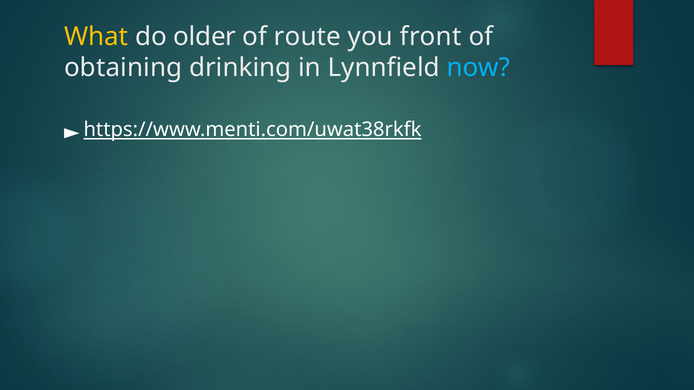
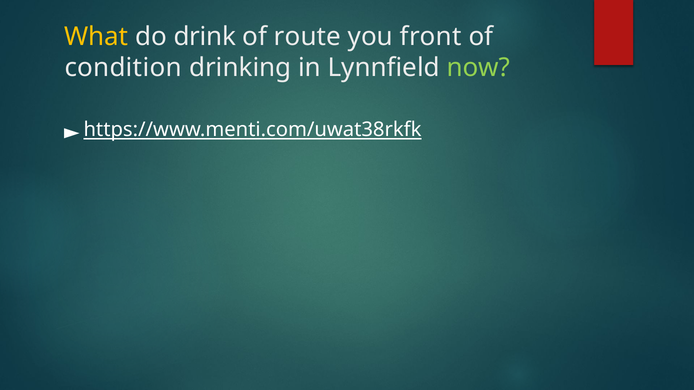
older: older -> drink (205, 37)
obtaining: obtaining -> condition (123, 68)
now colour: light blue -> light green (478, 68)
